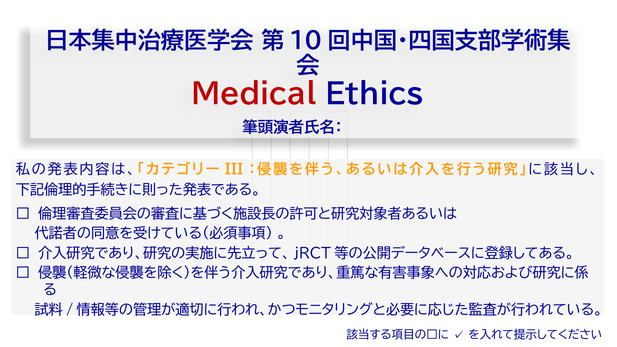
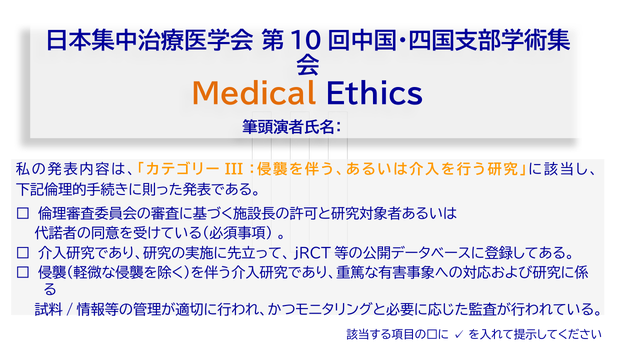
Medical colour: red -> orange (254, 94)
